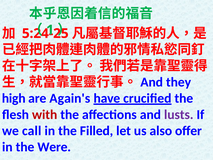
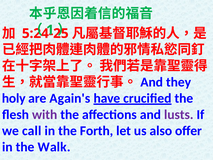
high: high -> holy (14, 98)
with colour: red -> purple (45, 114)
Filled: Filled -> Forth (97, 131)
Were: Were -> Walk (54, 147)
